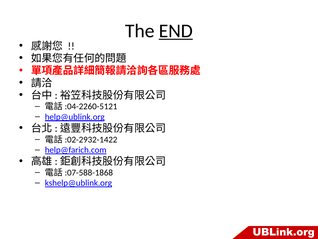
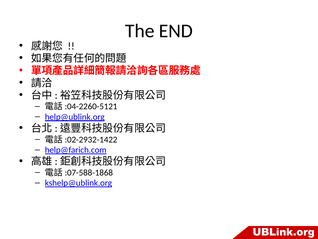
END underline: present -> none (176, 31)
